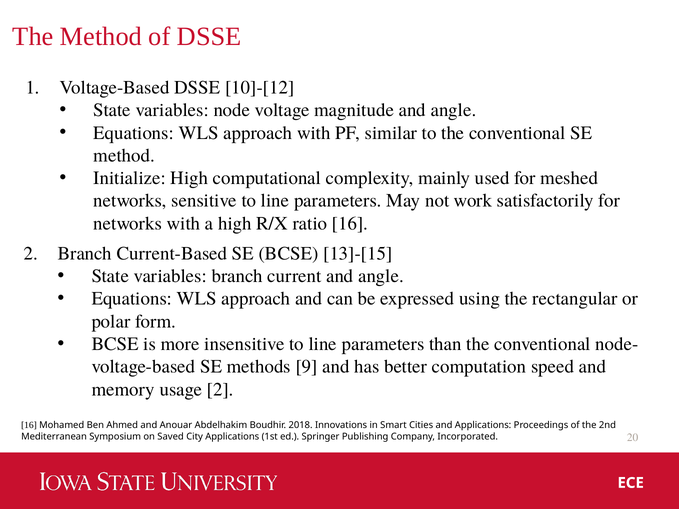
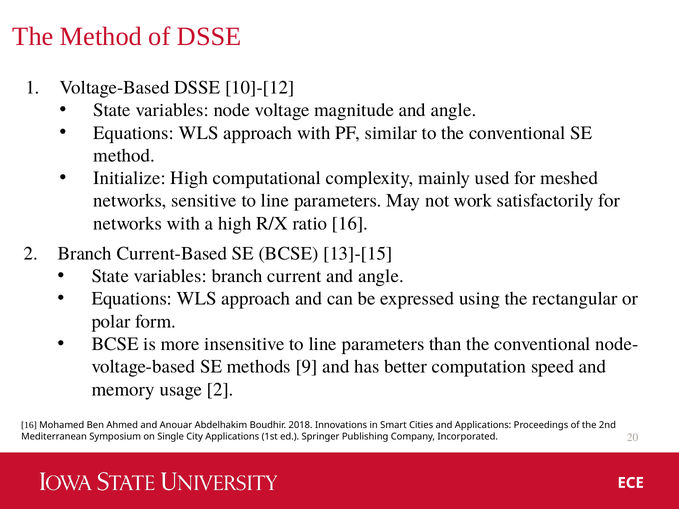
Saved: Saved -> Single (171, 437)
